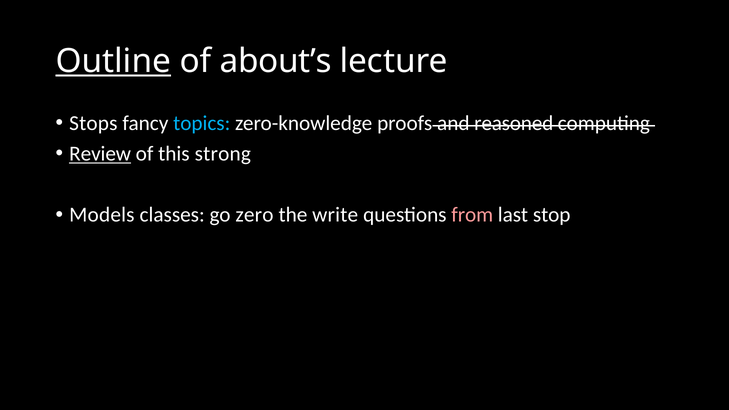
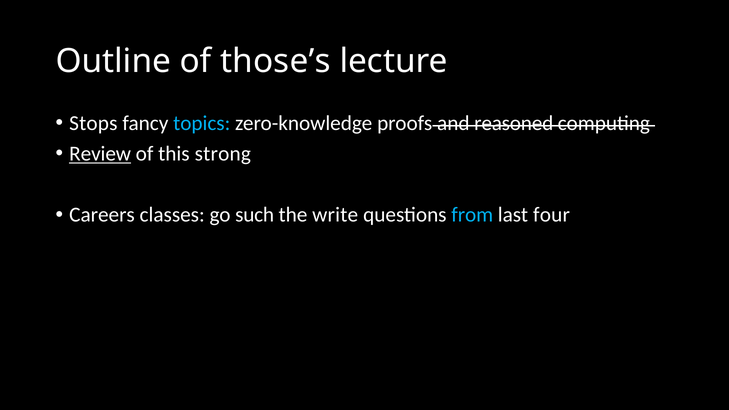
Outline underline: present -> none (113, 61)
about’s: about’s -> those’s (275, 61)
Models: Models -> Careers (102, 215)
zero: zero -> such (255, 215)
from colour: pink -> light blue (472, 215)
stop: stop -> four (552, 215)
